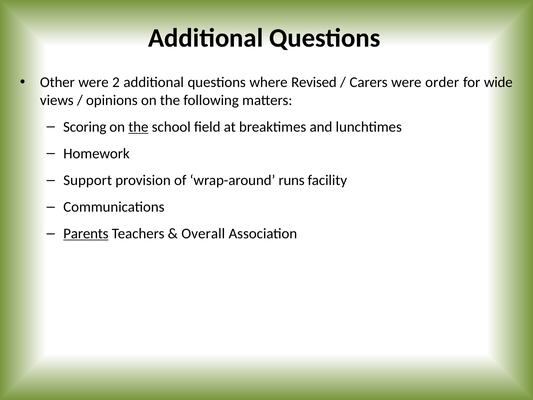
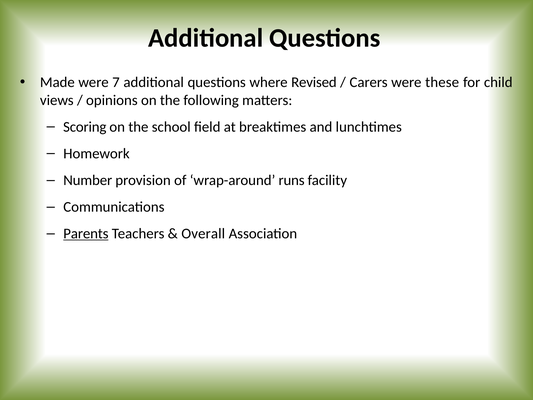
Other: Other -> Made (57, 82)
2: 2 -> 7 (116, 82)
order: order -> these (442, 82)
wide: wide -> child (498, 82)
the underline: present -> none (138, 127)
Support: Support -> Number (88, 180)
